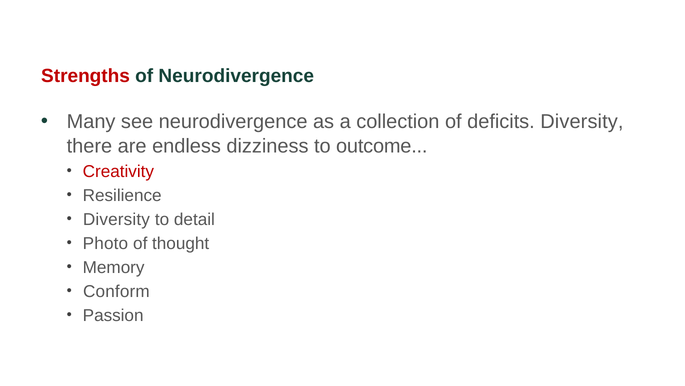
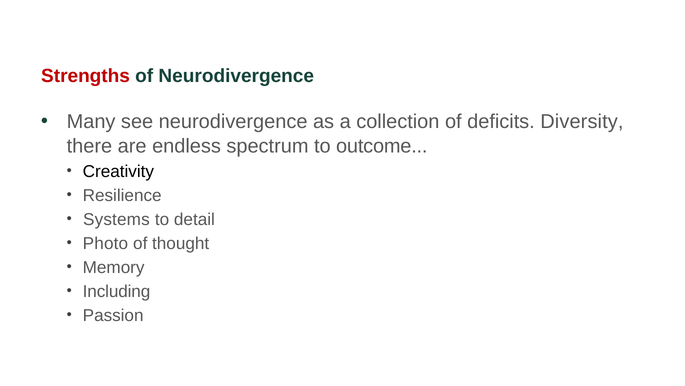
dizziness: dizziness -> spectrum (267, 146)
Creativity colour: red -> black (118, 171)
Diversity: Diversity -> Systems (116, 219)
Conform: Conform -> Including (117, 291)
